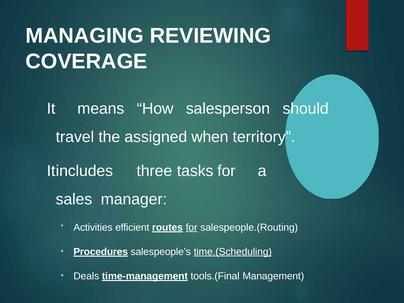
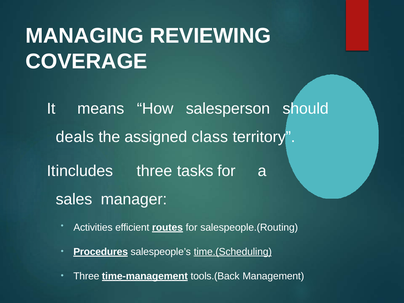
travel: travel -> deals (75, 137)
when: when -> class (210, 137)
for underline: present -> none (192, 227)
Deals: Deals -> Three (86, 276)
tools.(Final: tools.(Final -> tools.(Back (215, 276)
